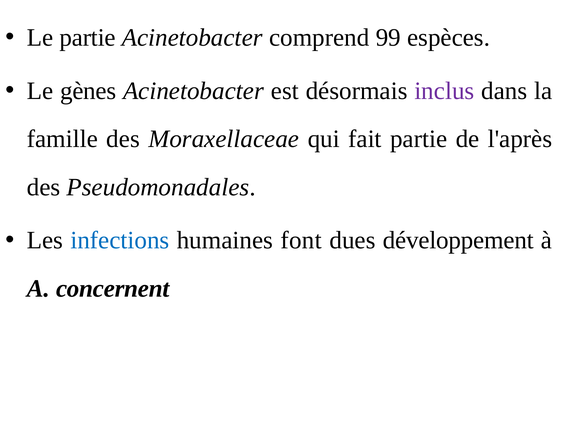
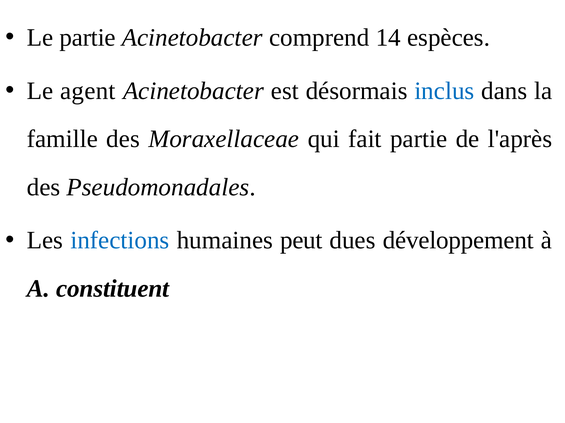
99: 99 -> 14 (388, 38)
gènes: gènes -> agent (88, 91)
inclus colour: purple -> blue (444, 91)
font: font -> peut (301, 241)
concernent: concernent -> constituent (113, 289)
